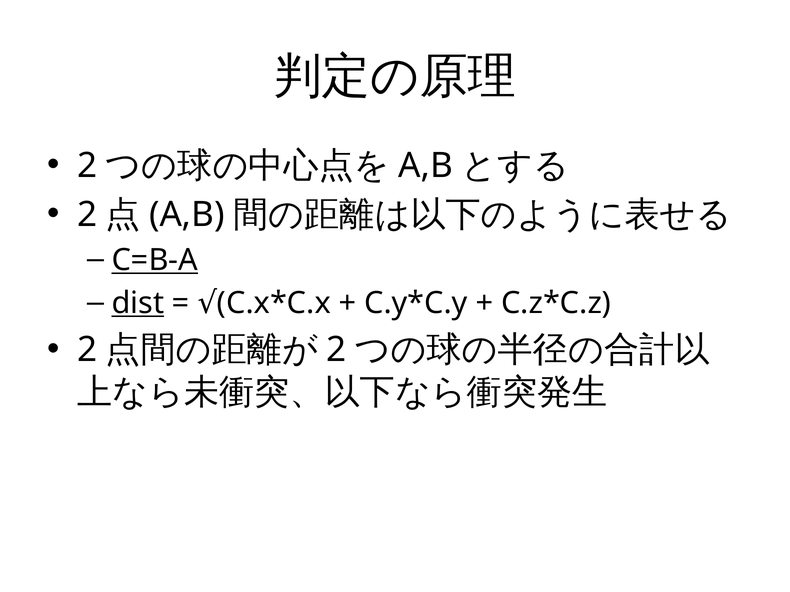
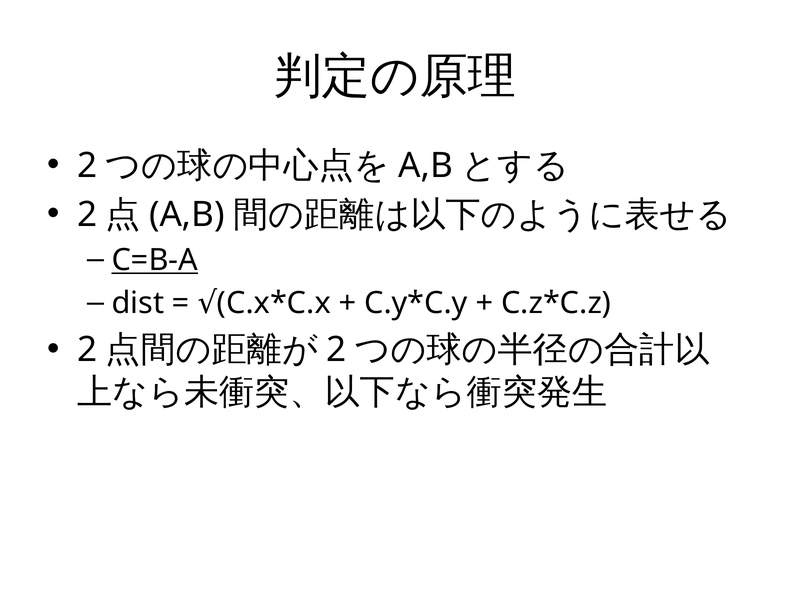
dist underline: present -> none (138, 303)
